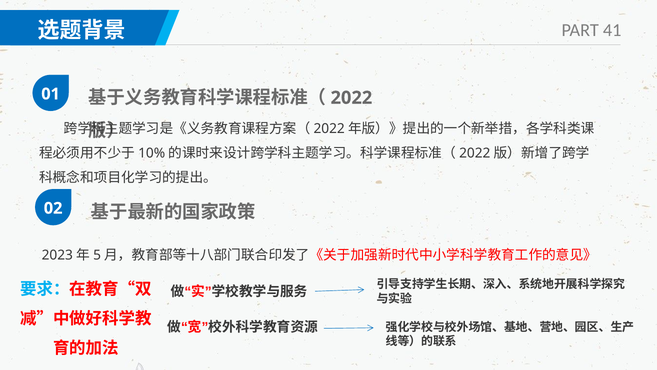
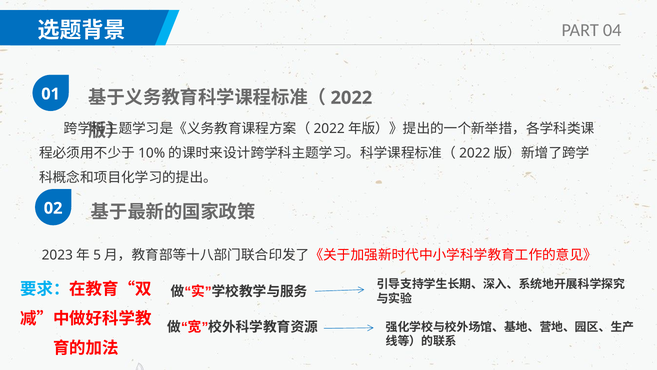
41: 41 -> 04 (612, 30)
